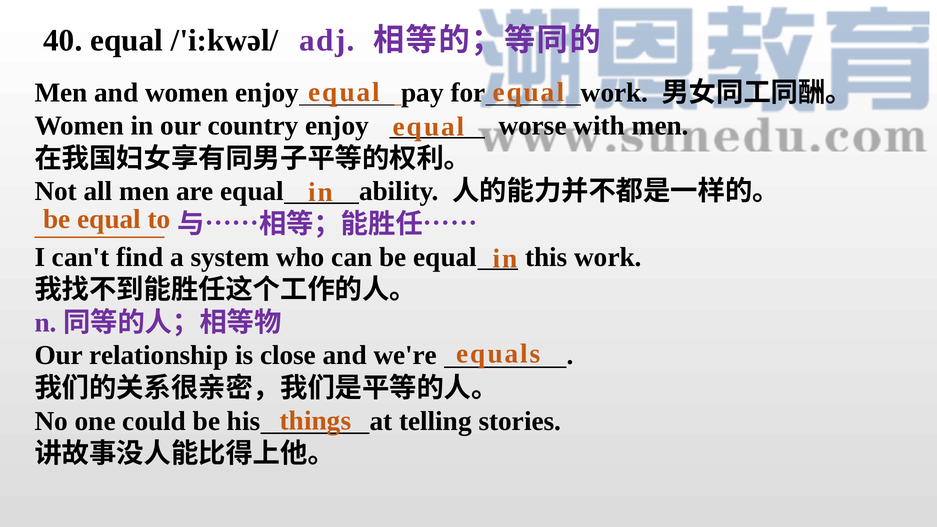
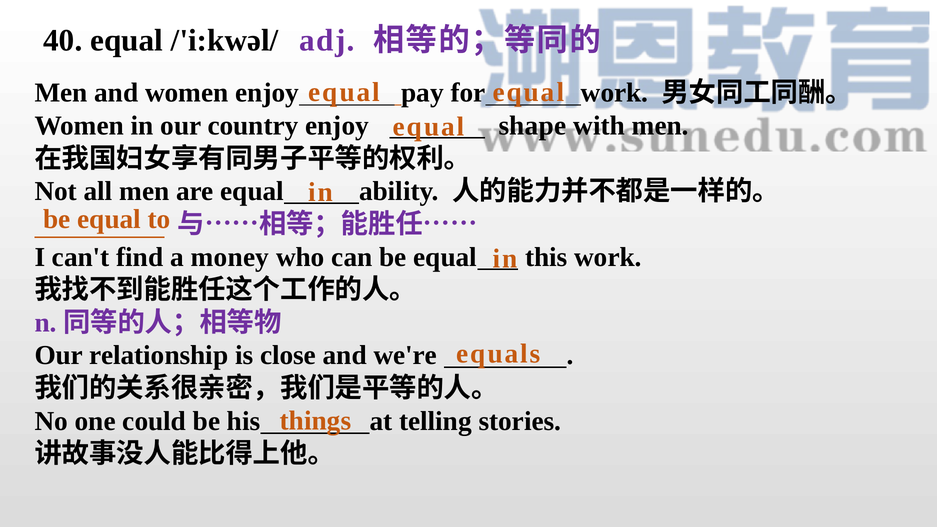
worse: worse -> shape (532, 126)
system: system -> money (230, 257)
